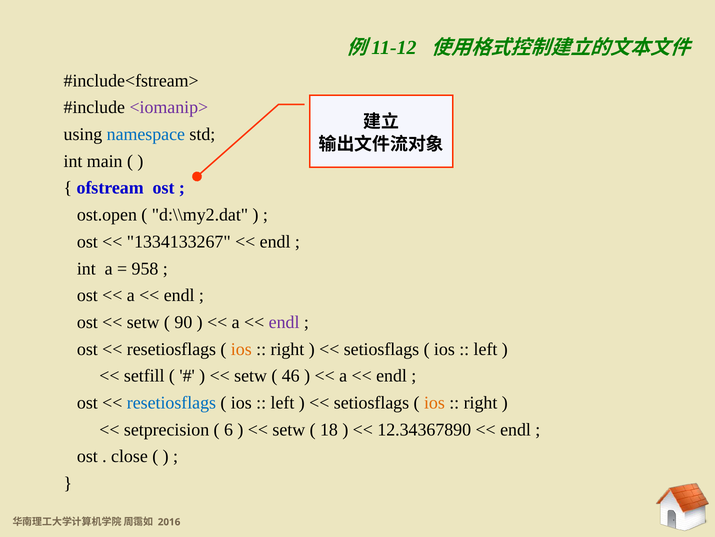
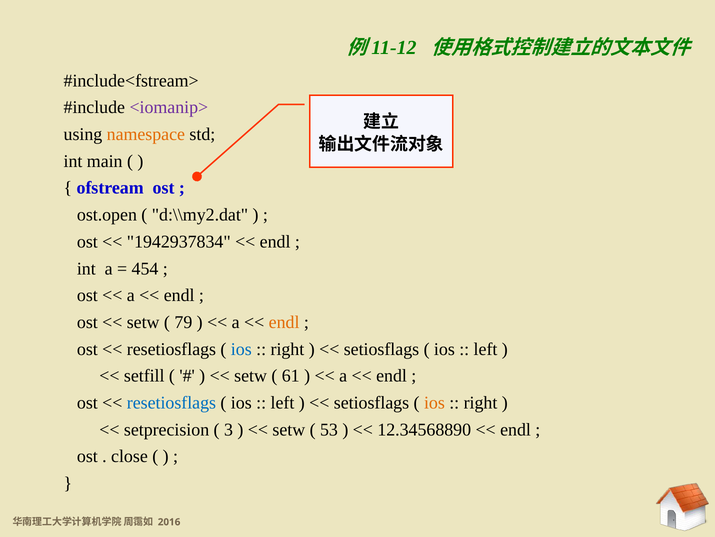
namespace colour: blue -> orange (146, 134)
1334133267: 1334133267 -> 1942937834 (179, 241)
958: 958 -> 454 (145, 268)
90: 90 -> 79 (183, 322)
endl colour: purple -> orange (284, 322)
ios colour: orange -> blue (241, 349)
46: 46 -> 61 (291, 375)
6: 6 -> 3 (229, 429)
18: 18 -> 53 (329, 429)
12.34367890: 12.34367890 -> 12.34568890 (424, 429)
